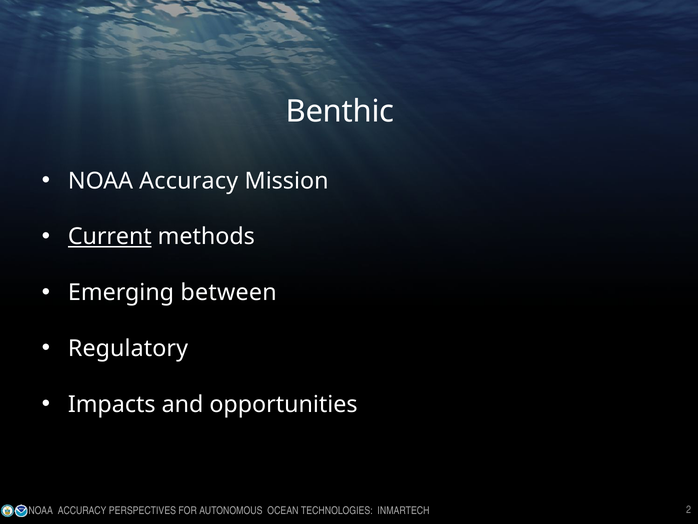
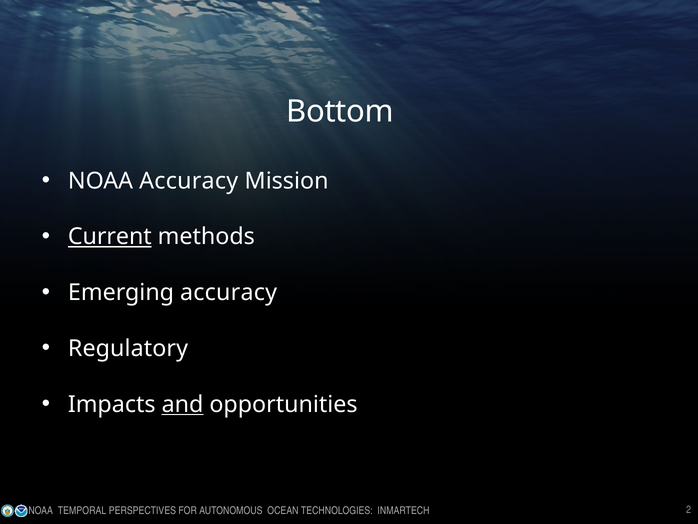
Benthic: Benthic -> Bottom (340, 111)
Emerging between: between -> accuracy (229, 292)
and underline: none -> present (183, 404)
ACCURACY: ACCURACY -> TEMPORAL (82, 510)
